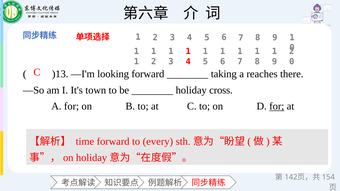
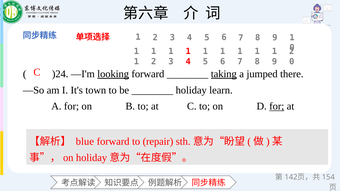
)13: )13 -> )24 (60, 74)
looking underline: none -> present (113, 74)
taking underline: none -> present (224, 74)
reaches: reaches -> jumped (262, 74)
cross: cross -> learn (221, 90)
time: time -> blue (85, 142)
every: every -> repair (158, 142)
